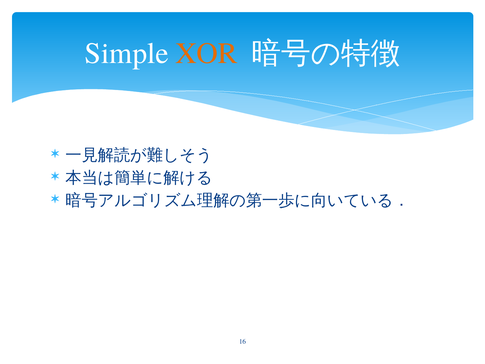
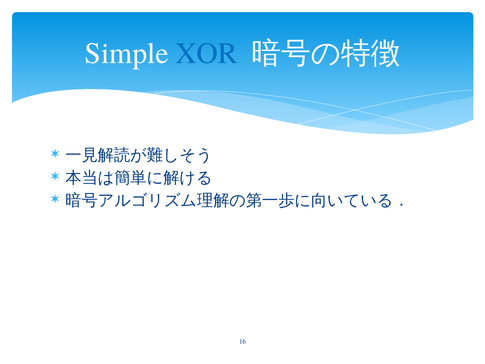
XOR colour: orange -> blue (207, 53)
